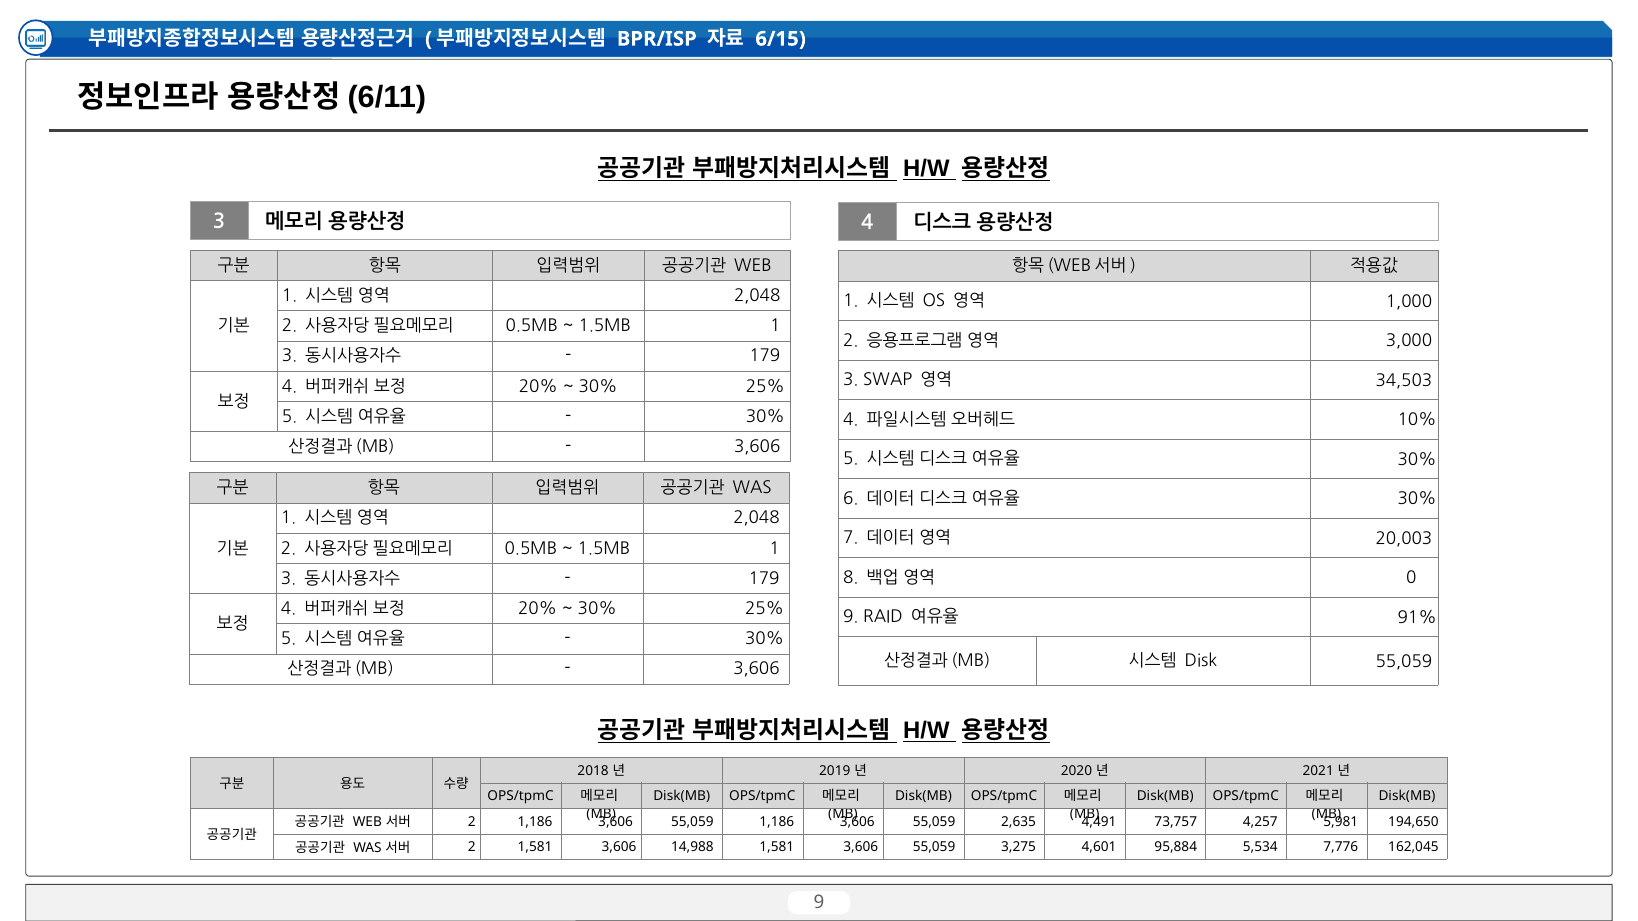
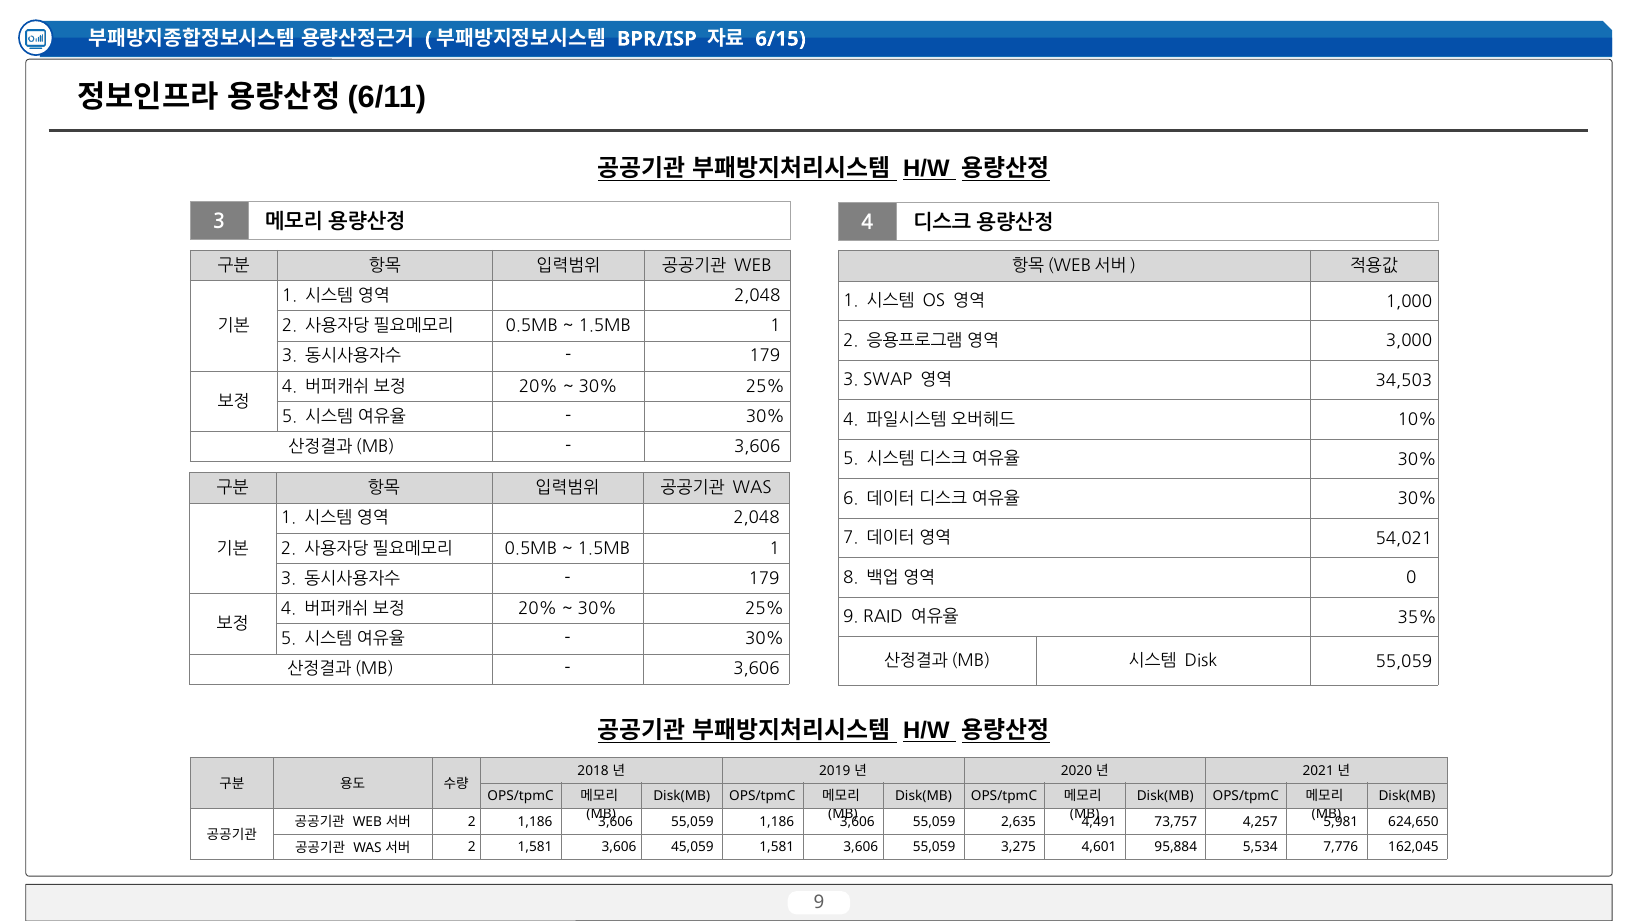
20,003: 20,003 -> 54,021 (1404, 539)
91%: 91% -> 35% (1417, 618)
194,650: 194,650 -> 624,650 (1413, 822)
14,988: 14,988 -> 45,059 (692, 848)
